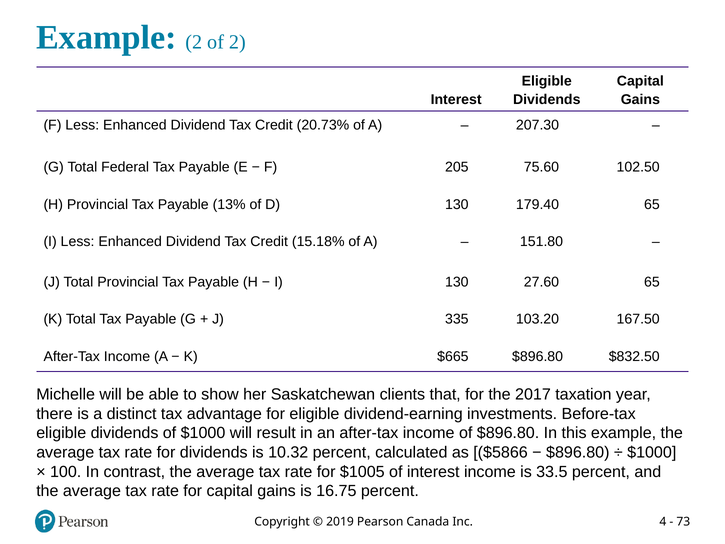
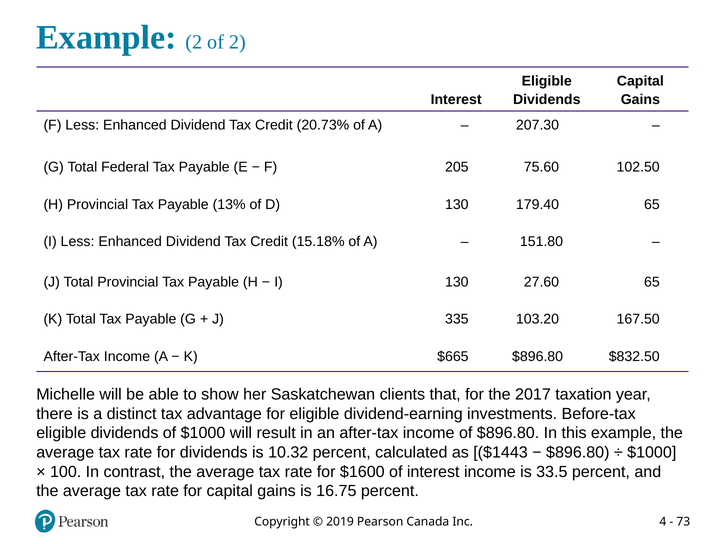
$5866: $5866 -> $1443 (501, 452)
$1005: $1005 -> $1600 (362, 472)
